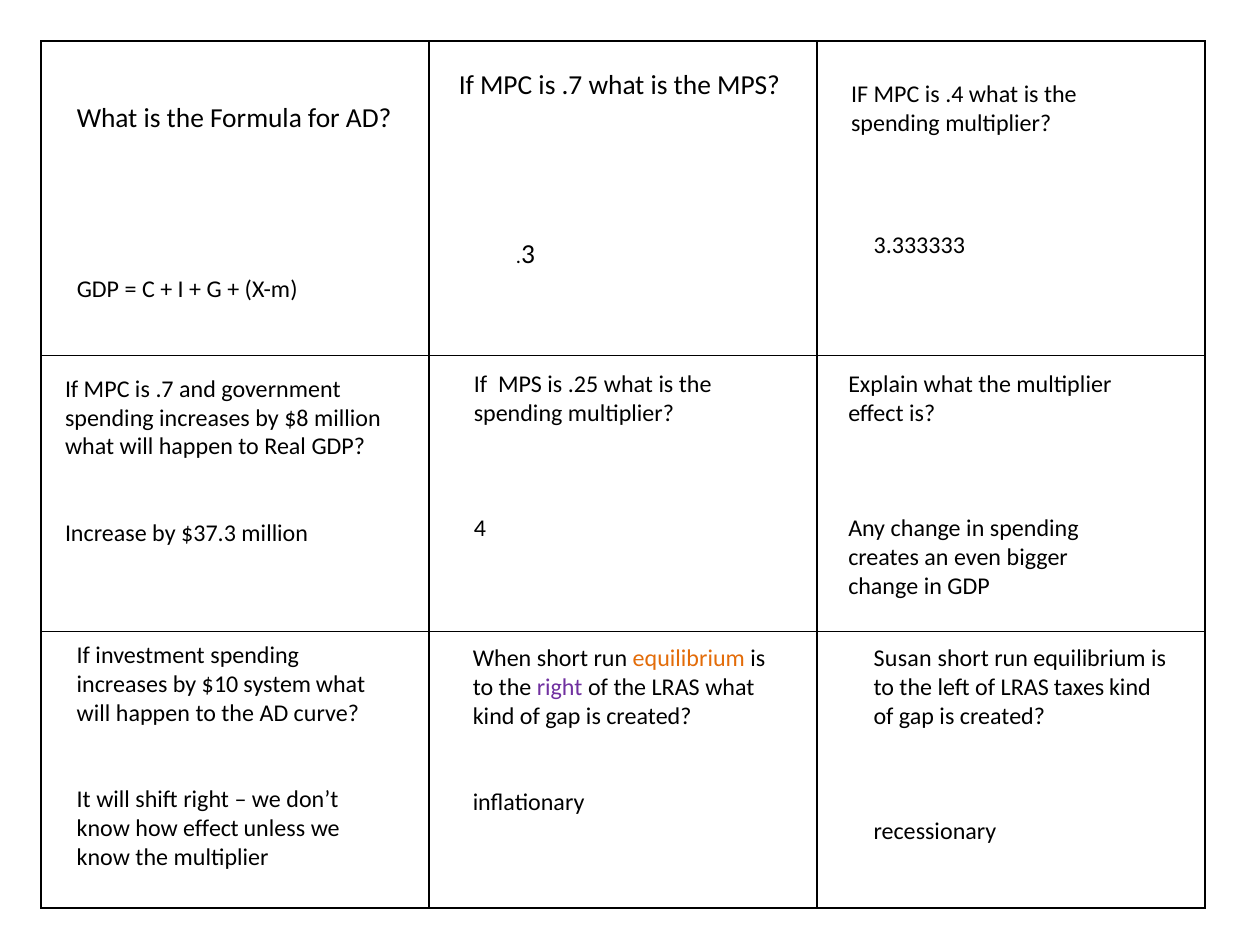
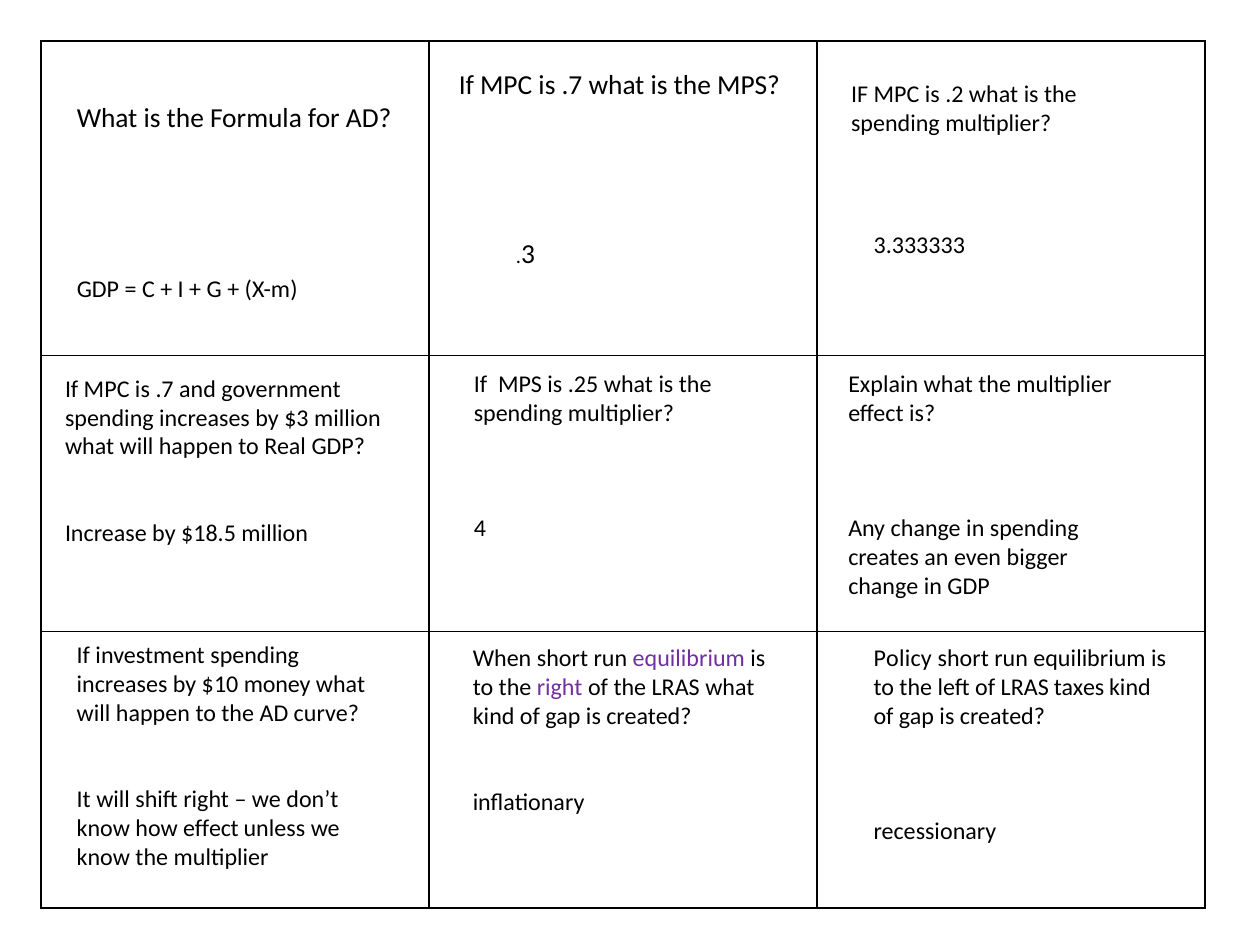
.4: .4 -> .2 (954, 95)
$8: $8 -> $3 (296, 418)
$37.3: $37.3 -> $18.5 (209, 534)
equilibrium colour: orange -> purple (689, 658)
Susan: Susan -> Policy (903, 658)
system: system -> money (277, 684)
